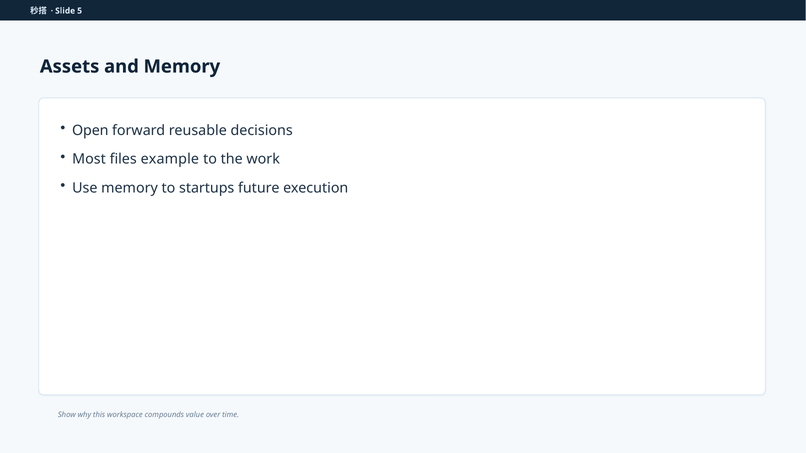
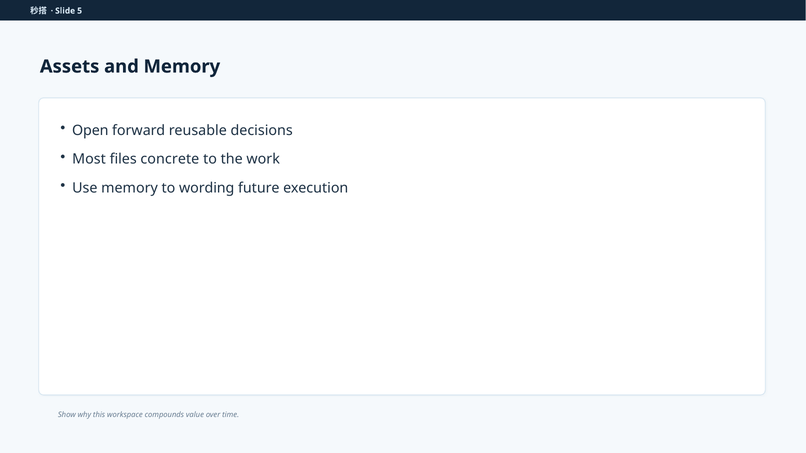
example: example -> concrete (170, 159)
startups: startups -> wording (207, 188)
